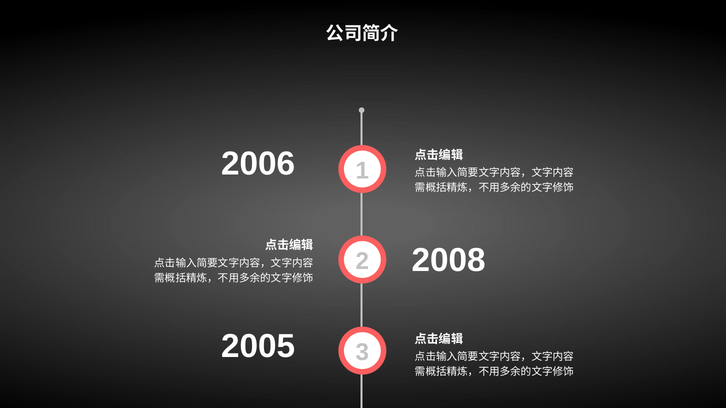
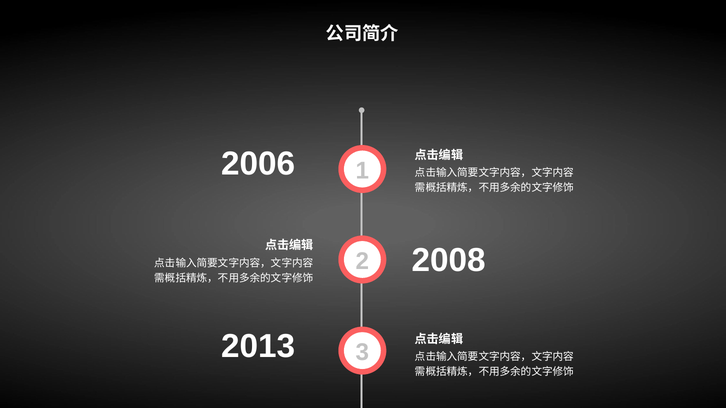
2005: 2005 -> 2013 (258, 347)
